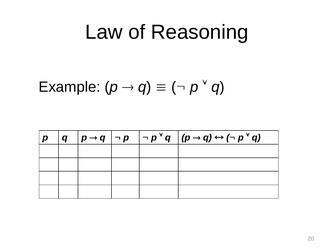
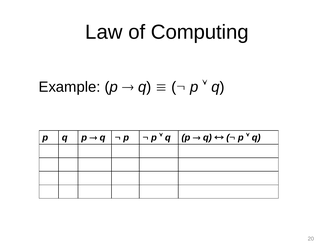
Reasoning: Reasoning -> Computing (200, 32)
